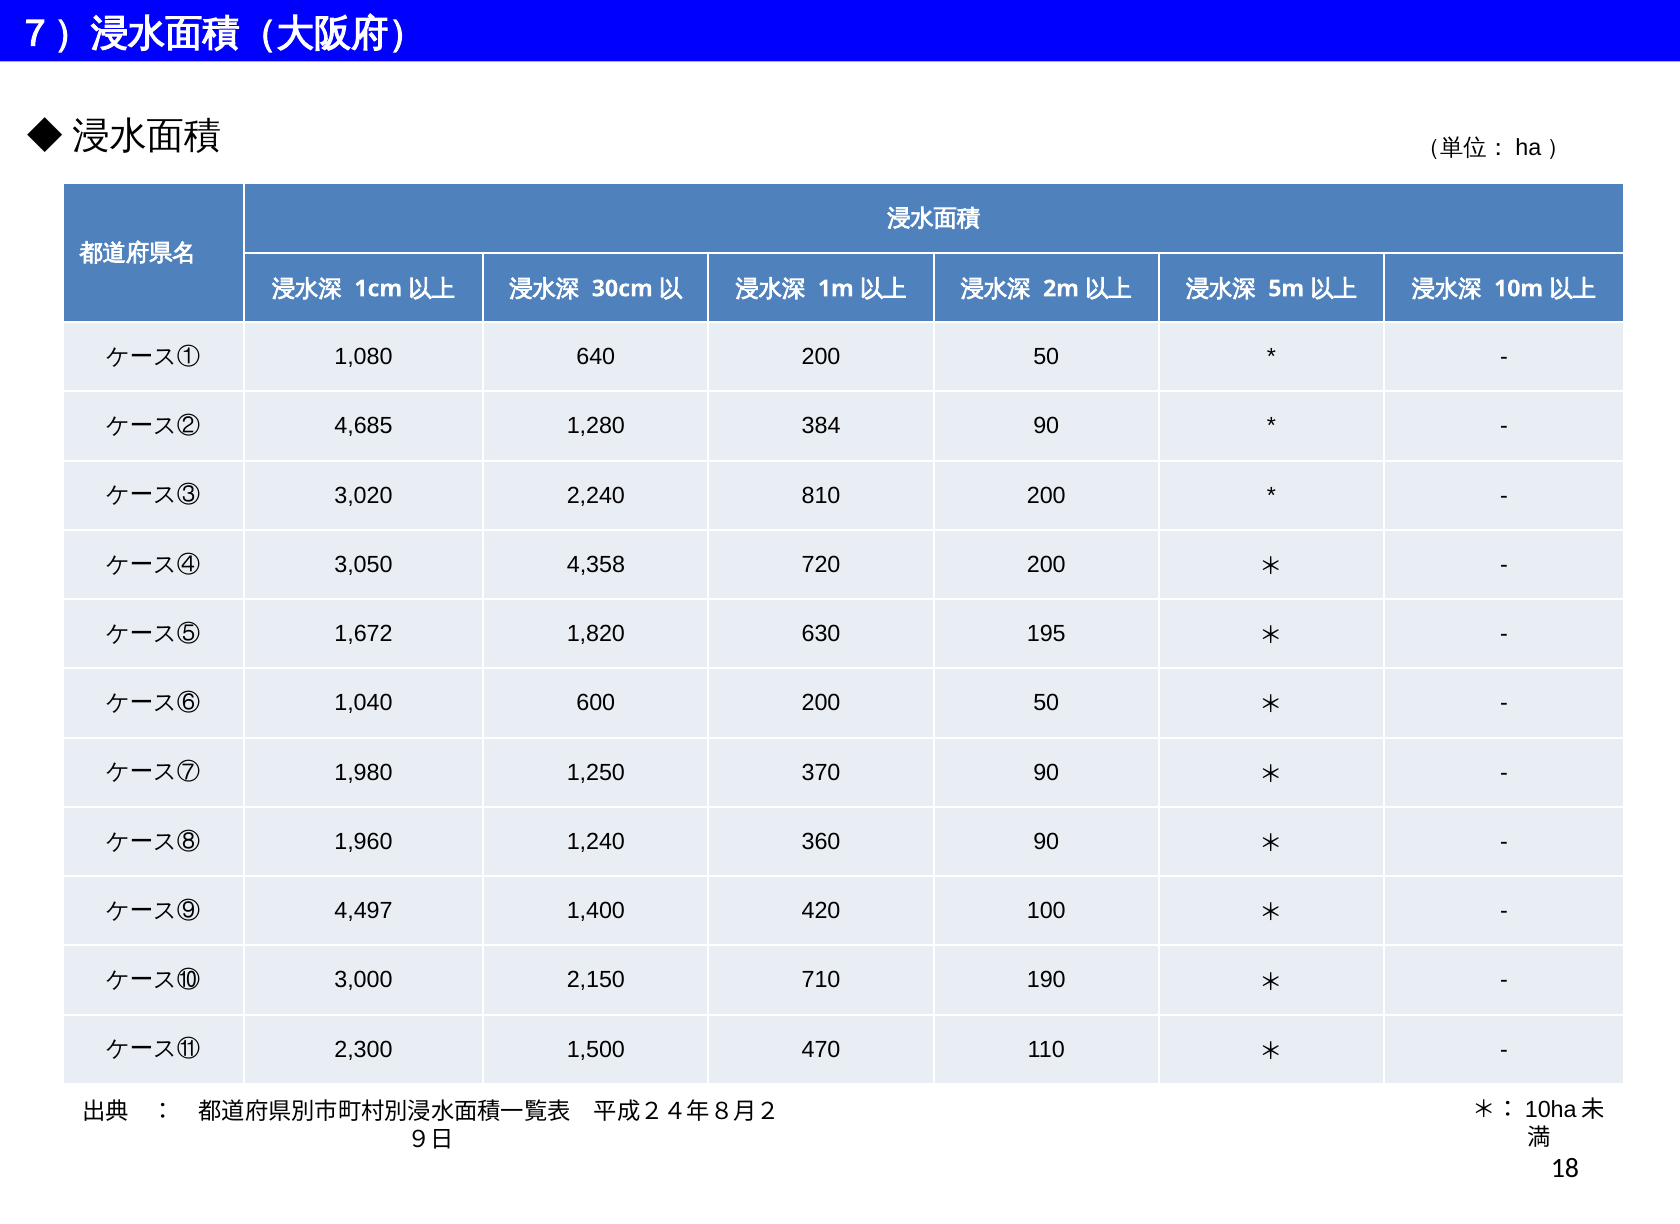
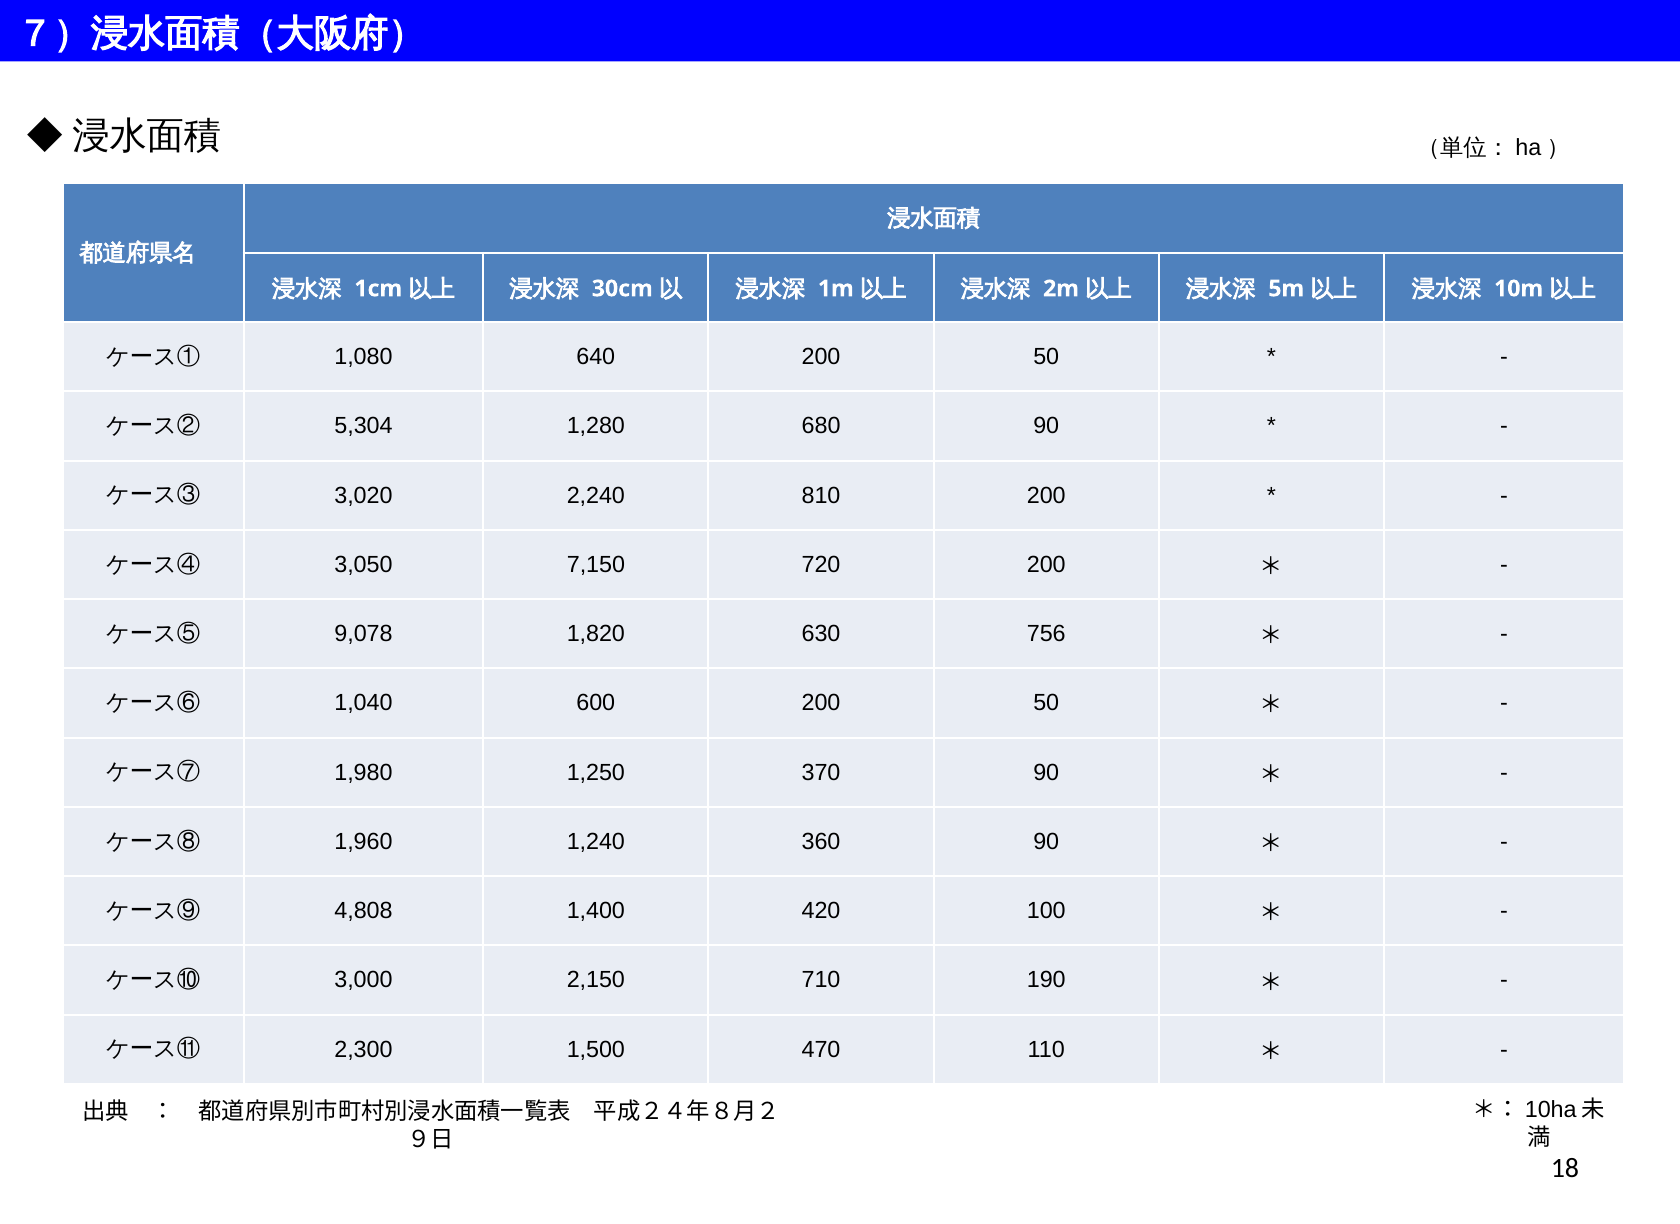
4,685: 4,685 -> 5,304 (364, 426)
384: 384 -> 680 (821, 426)
4,358: 4,358 -> 7,150 (596, 565)
1,672: 1,672 -> 9,078 (364, 634)
195: 195 -> 756 (1046, 634)
4,497: 4,497 -> 4,808 (364, 911)
